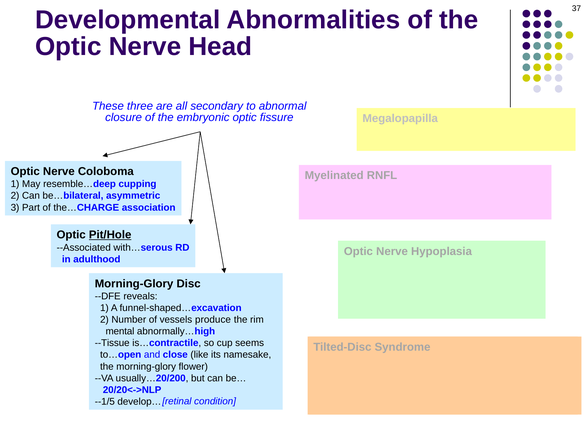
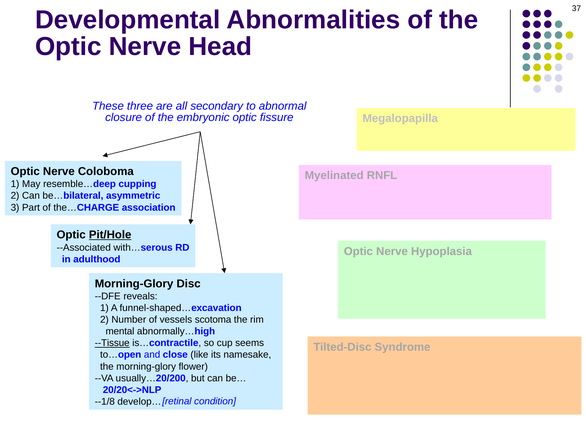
vessels produce: produce -> scotoma (213, 320)
--Tissue underline: none -> present (112, 343)
--1/5: --1/5 -> --1/8 (105, 402)
